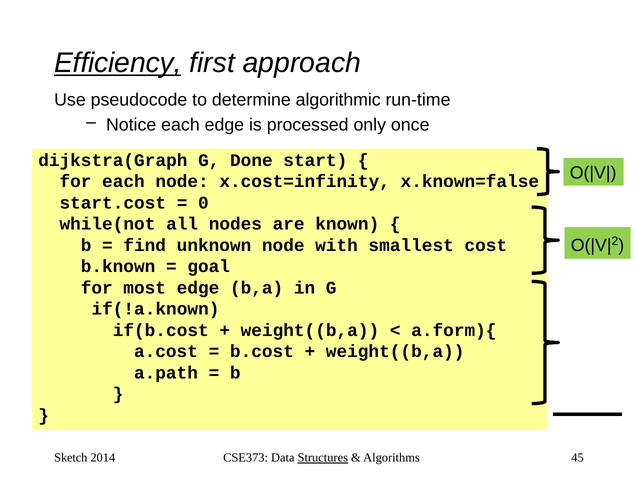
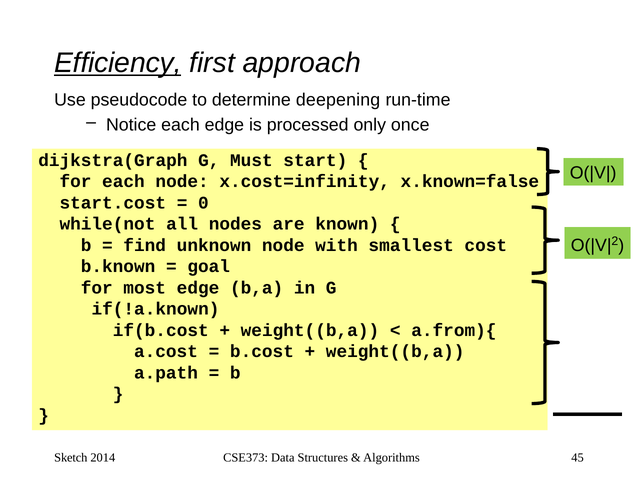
algorithmic: algorithmic -> deepening (338, 100)
Done: Done -> Must (251, 160)
a.form){: a.form){ -> a.from){ (454, 331)
Structures underline: present -> none (323, 458)
